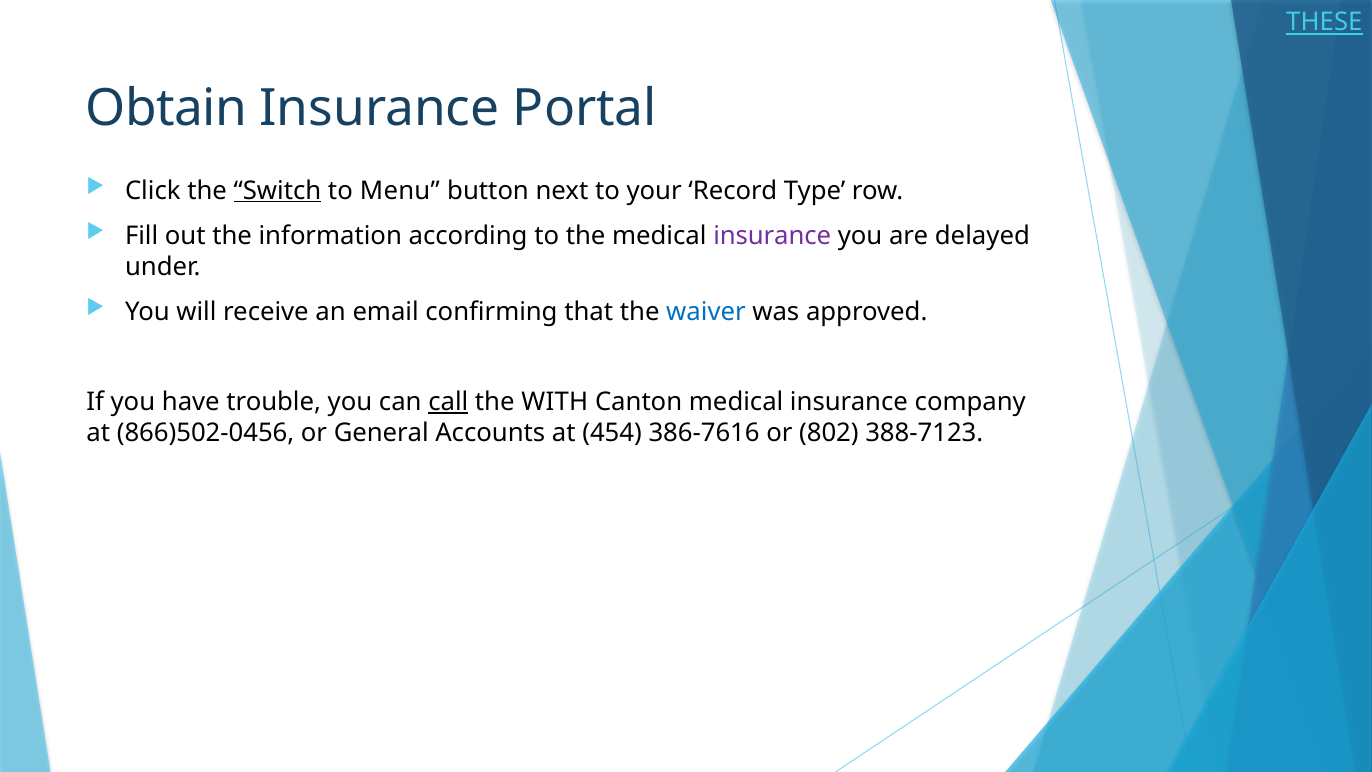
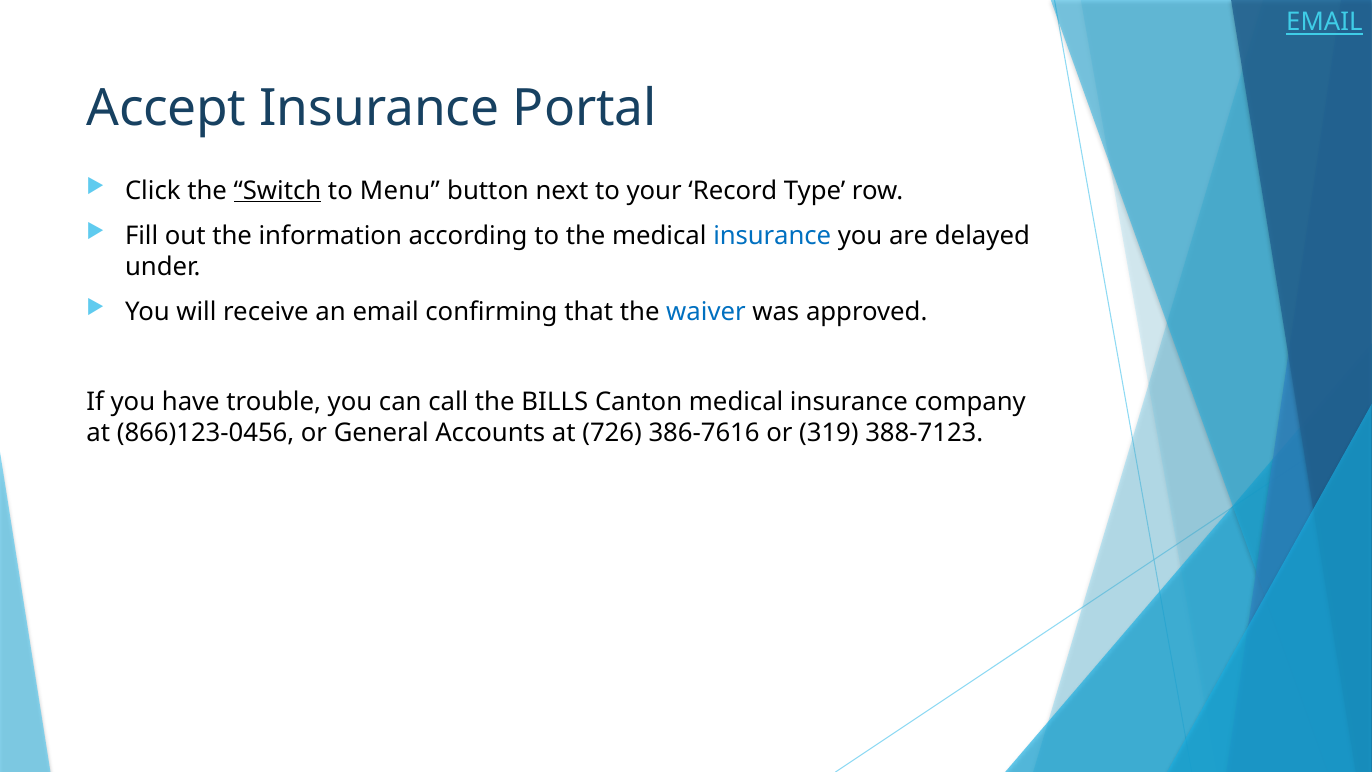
THESE: THESE -> EMAIL (1324, 22)
Obtain: Obtain -> Accept (166, 108)
insurance colour: purple -> blue (772, 236)
call underline: present -> none (448, 402)
WITH: WITH -> BILLS (555, 402)
866)502-0456: 866)502-0456 -> 866)123-0456 (206, 433)
454: 454 -> 726 (612, 433)
802: 802 -> 319 (829, 433)
